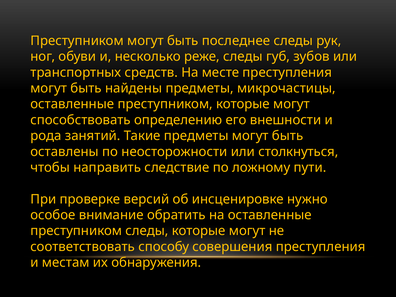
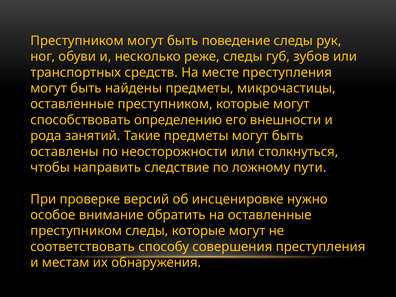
последнее: последнее -> поведение (236, 41)
